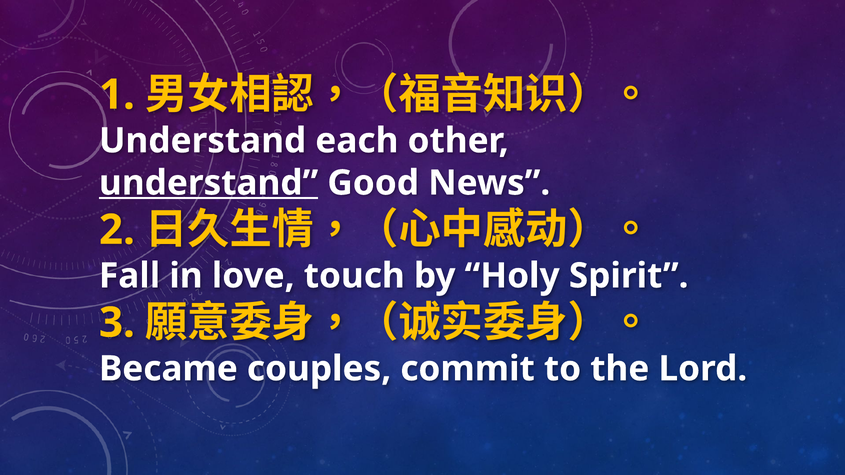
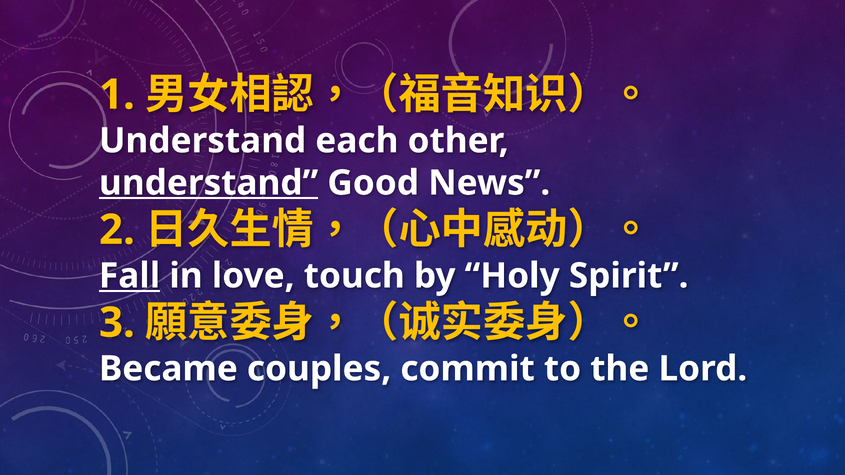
Fall underline: none -> present (130, 276)
